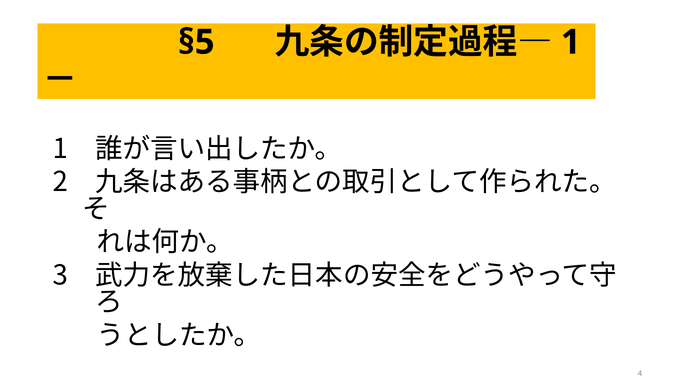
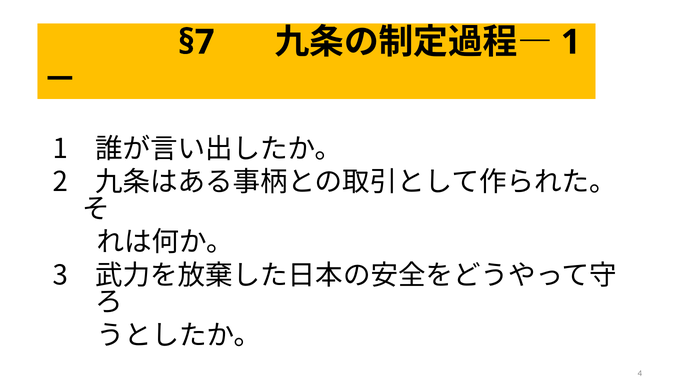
§5: §5 -> §7 (196, 42)
